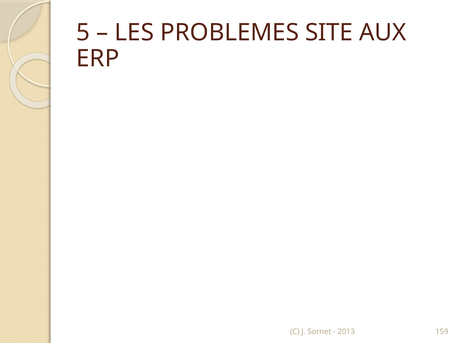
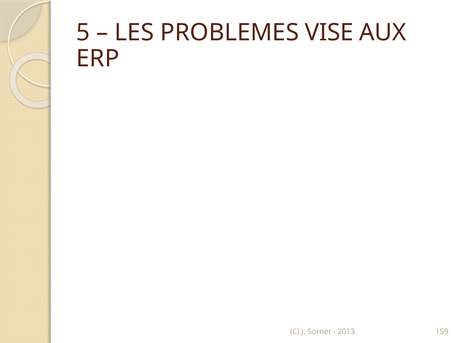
SITE: SITE -> VISE (329, 32)
